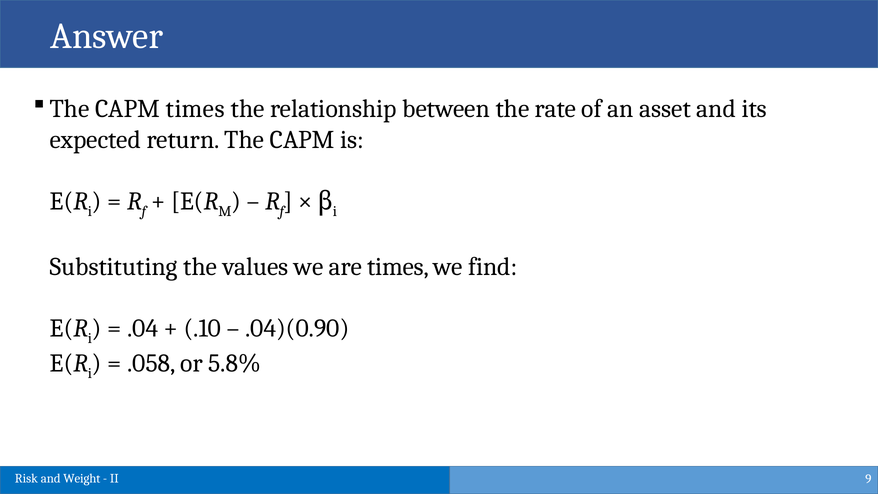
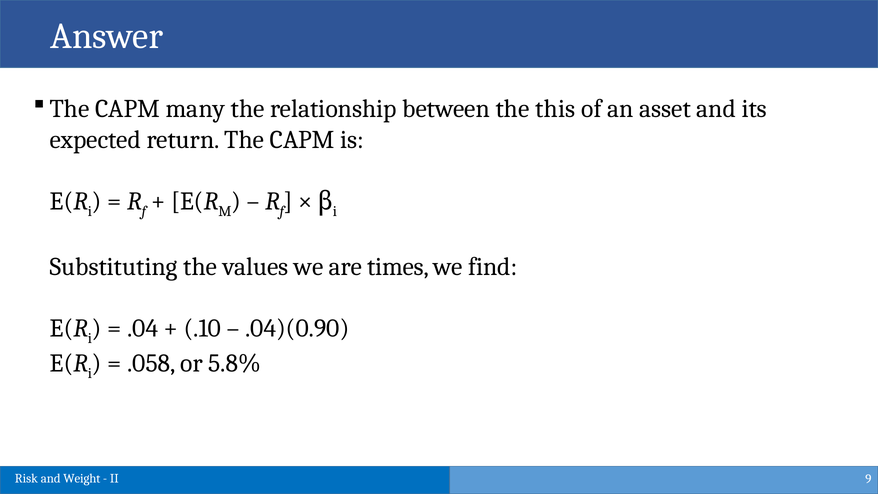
CAPM times: times -> many (195, 109)
rate: rate -> this (555, 109)
